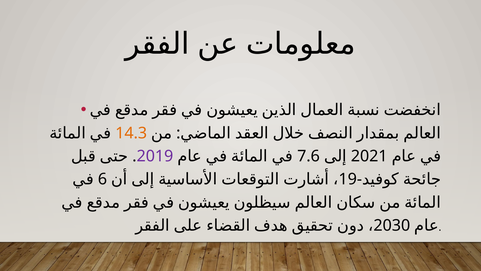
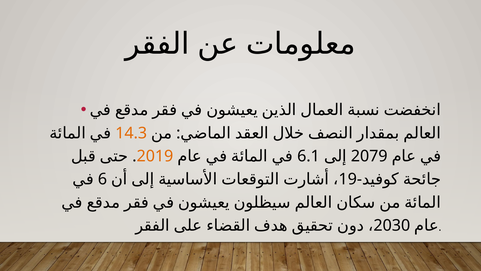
2019 colour: purple -> orange (155, 156)
7.6: 7.6 -> 6.1 (309, 156)
2021: 2021 -> 2079 (369, 156)
